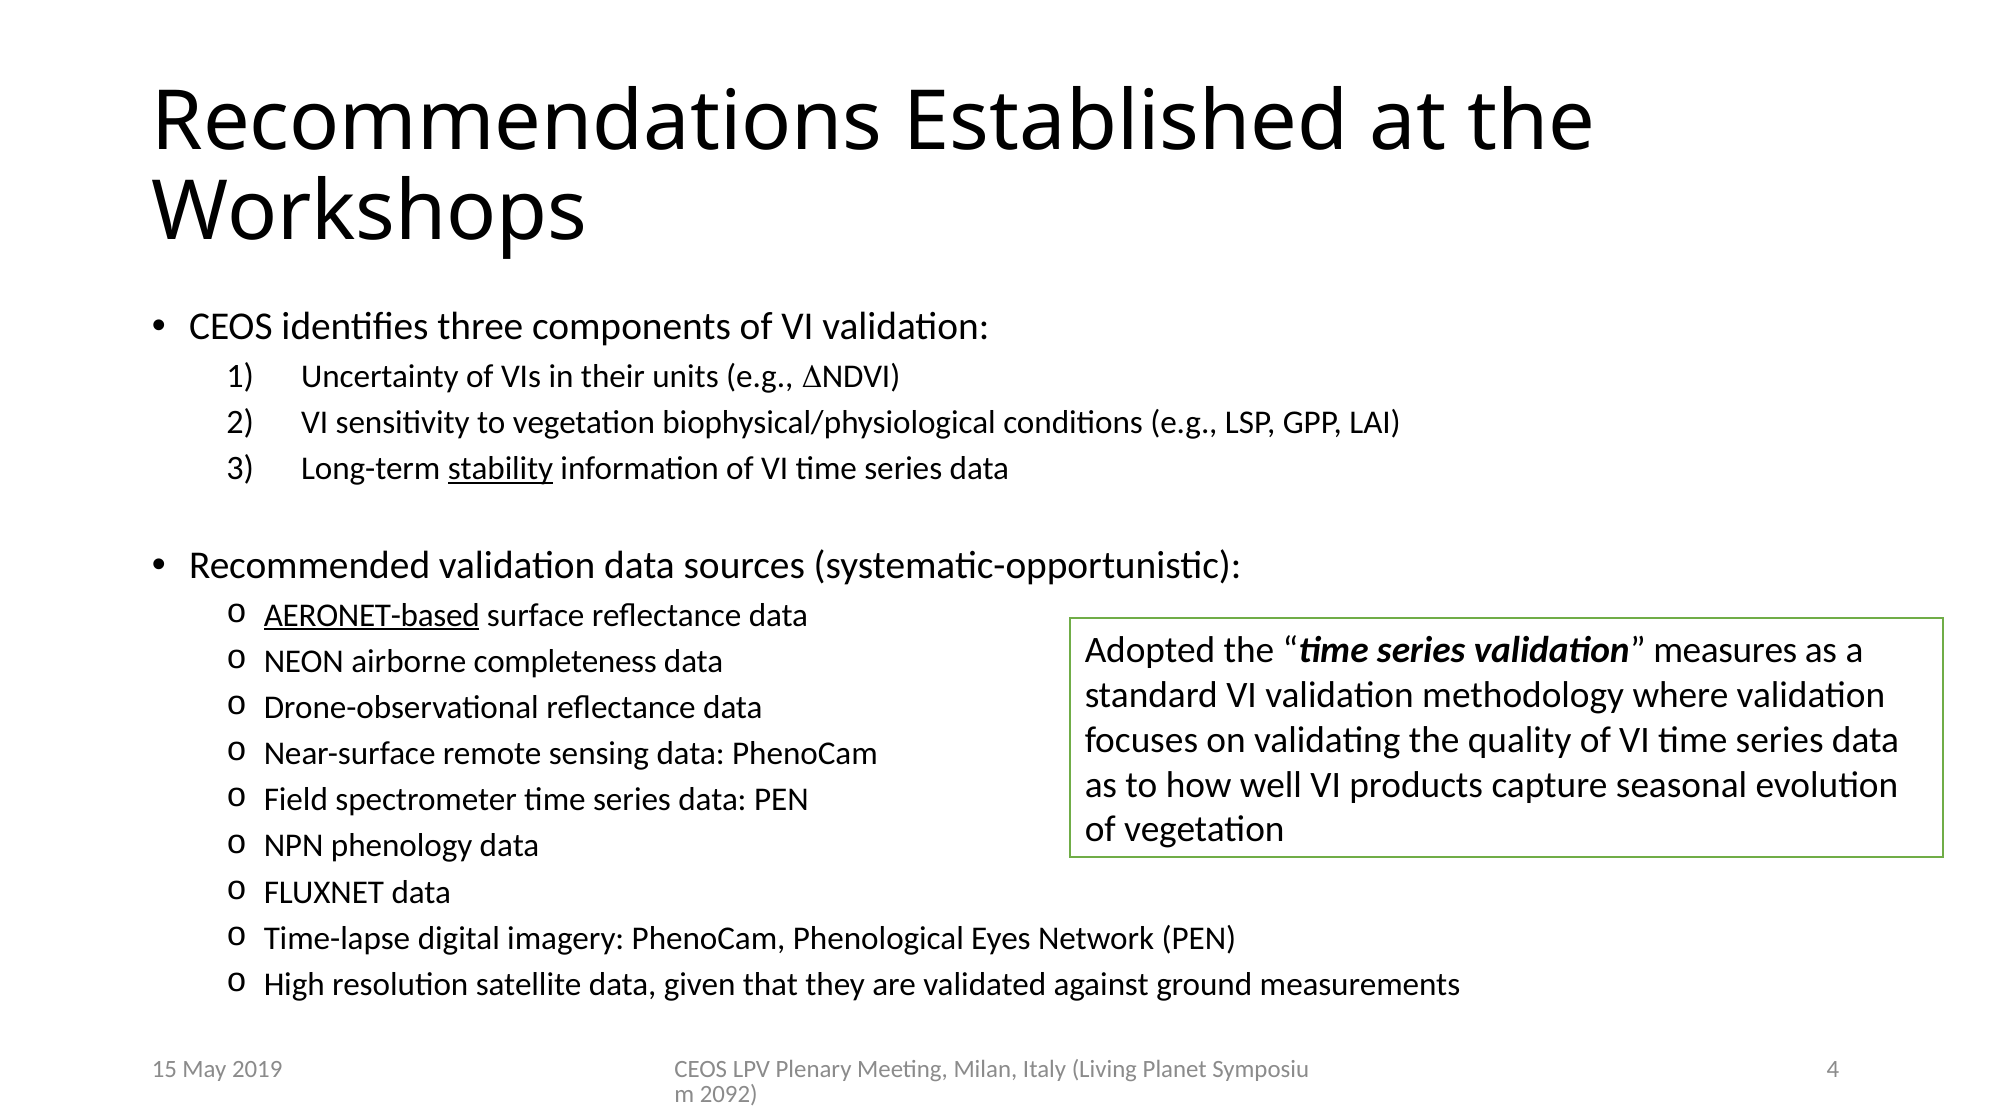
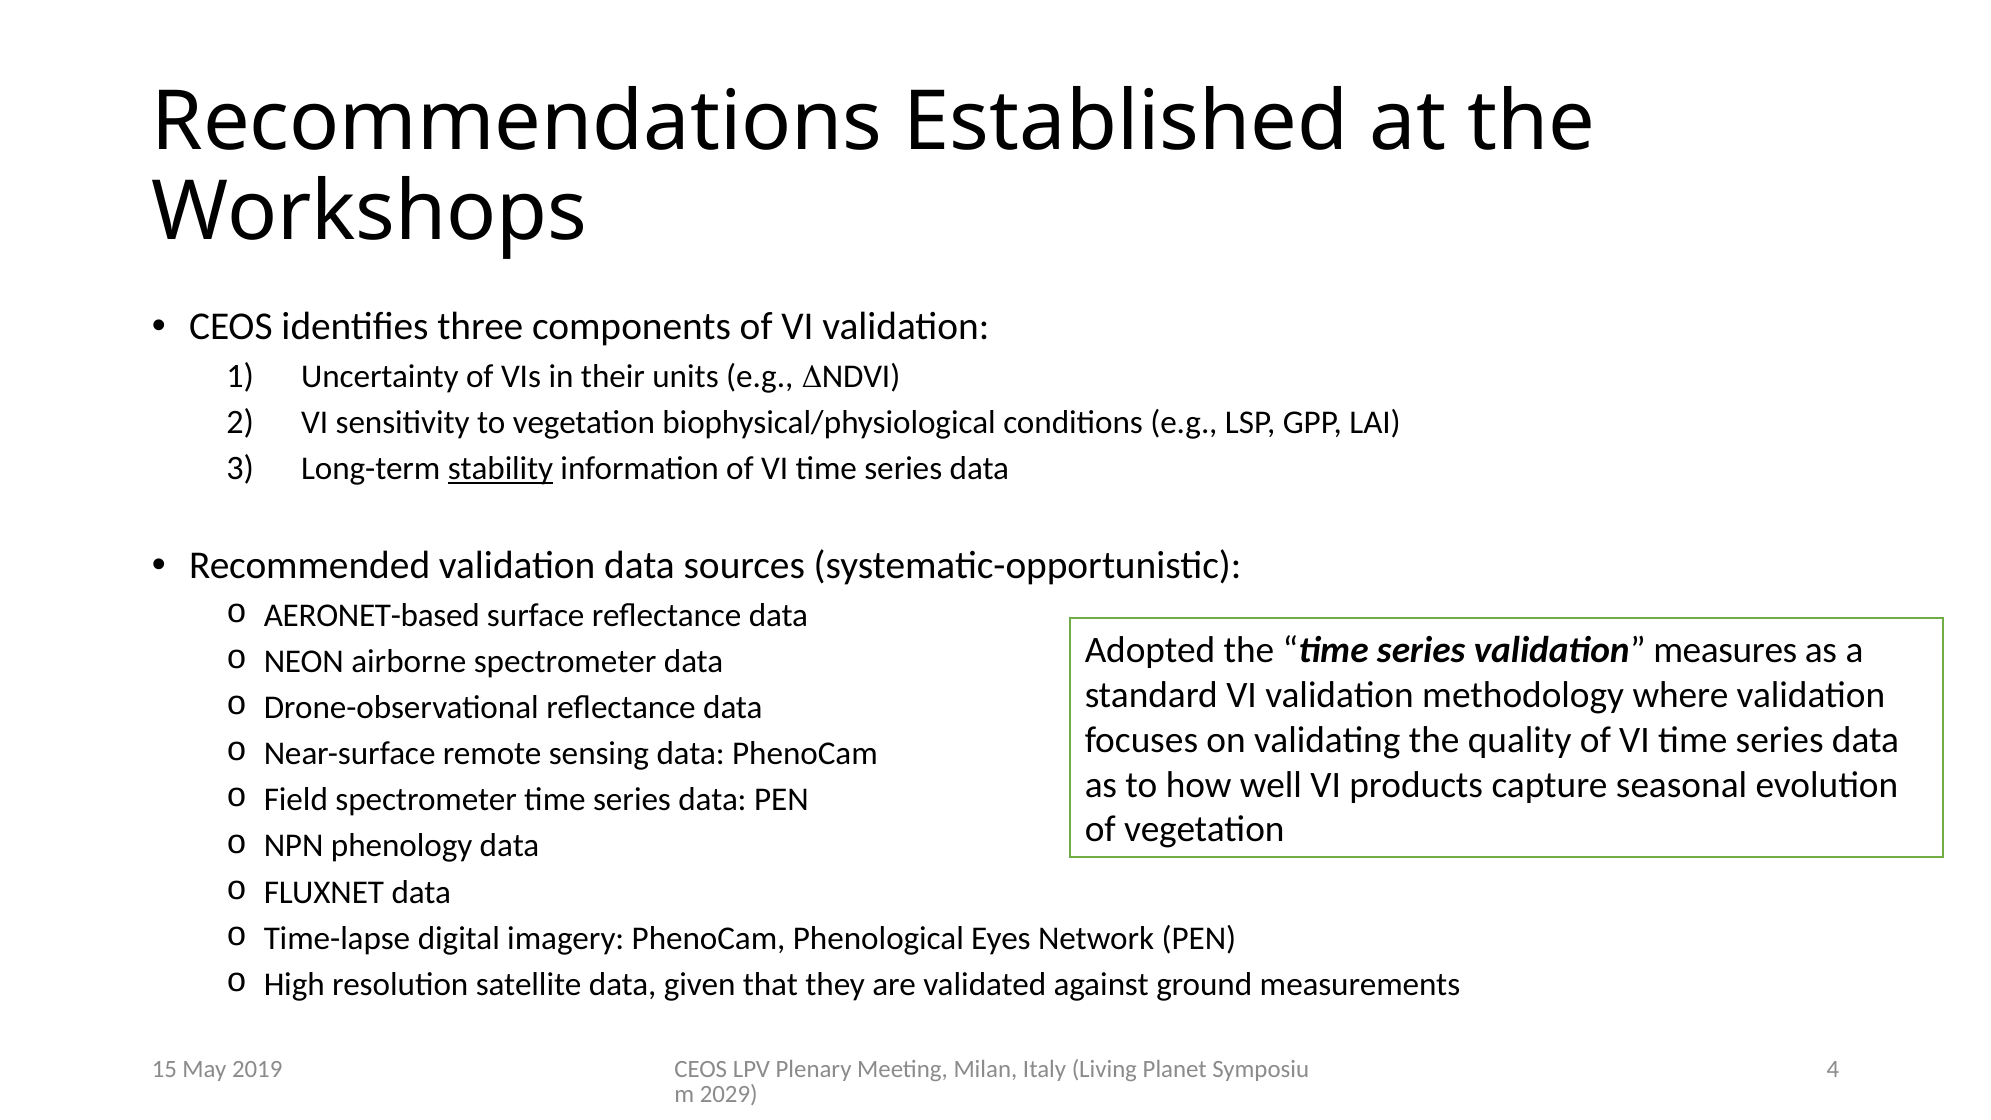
AERONET-based underline: present -> none (372, 615)
airborne completeness: completeness -> spectrometer (565, 661)
2092: 2092 -> 2029 (729, 1094)
